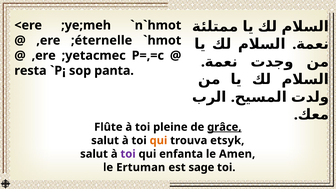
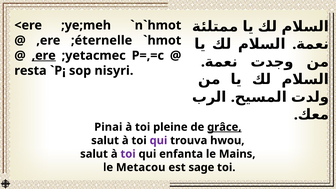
,ere underline: none -> present (44, 56)
panta: panta -> nisyri (114, 71)
Flûte: Flûte -> Pinai (108, 127)
qui colour: orange -> purple (158, 140)
etsyk: etsyk -> hwou (227, 140)
Amen: Amen -> Mains (237, 154)
Ertuman: Ertuman -> Metacou (141, 167)
